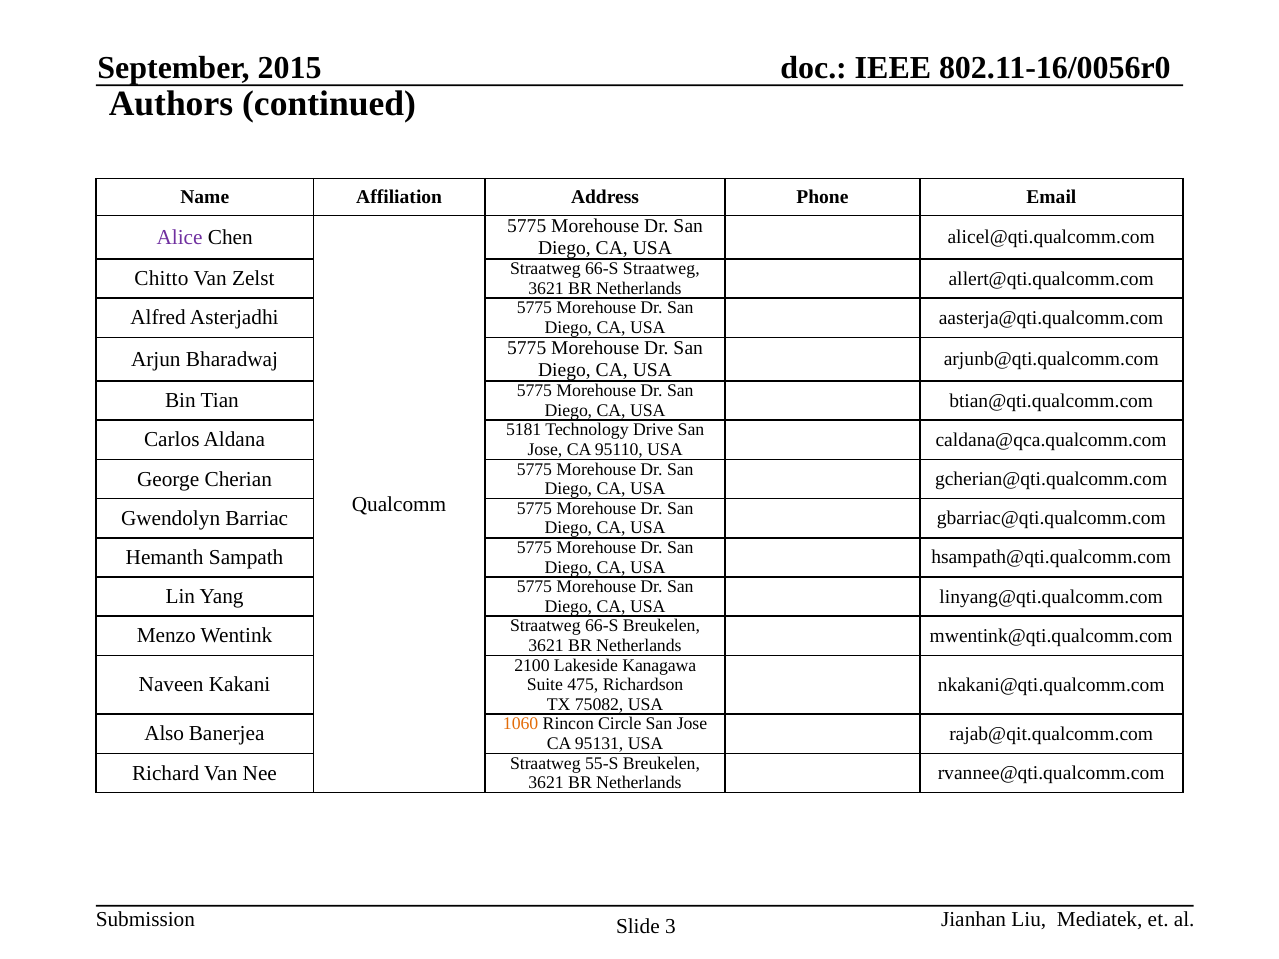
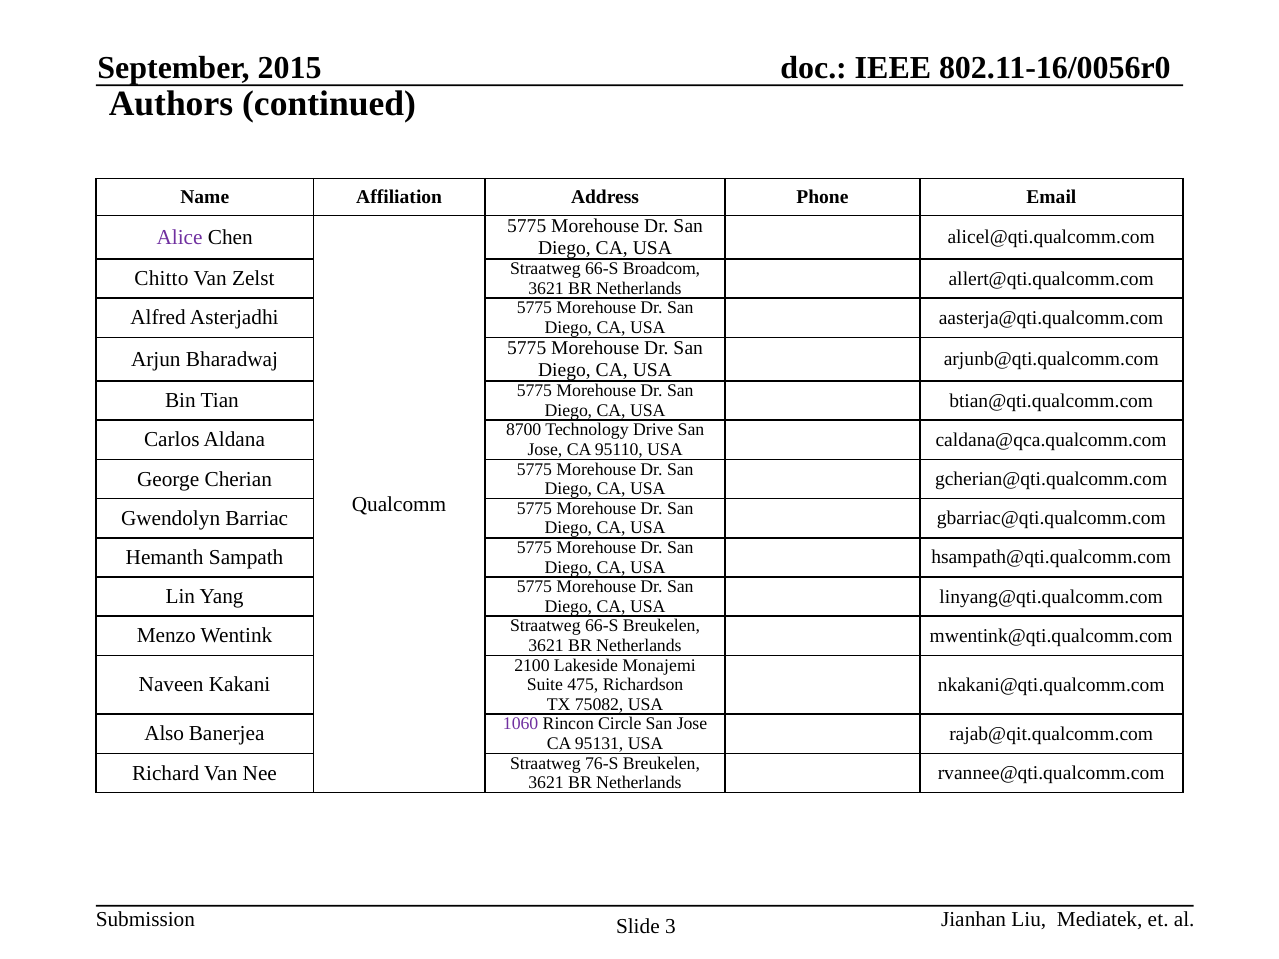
66-S Straatweg: Straatweg -> Broadcom (662, 269)
5181: 5181 -> 8700 (524, 430)
Kanagawa: Kanagawa -> Monajemi (659, 666)
1060 colour: orange -> purple (521, 724)
55-S: 55-S -> 76-S (602, 764)
